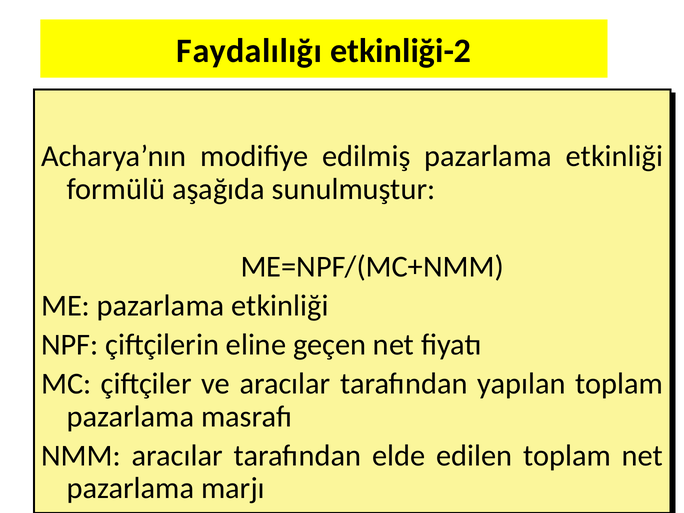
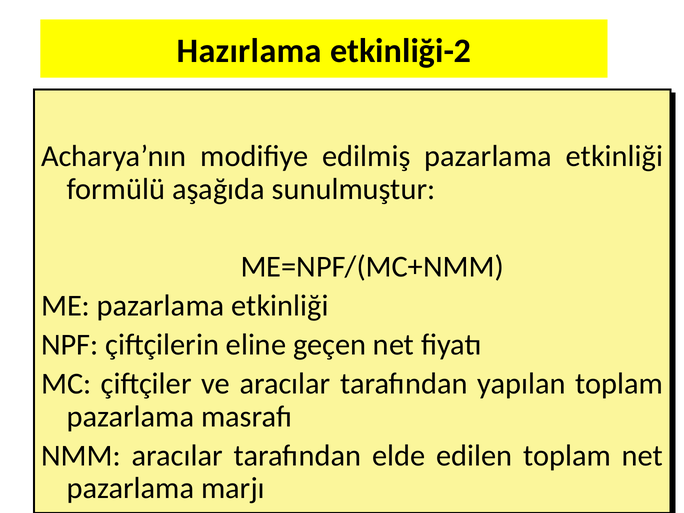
Faydalılığı: Faydalılığı -> Hazırlama (249, 51)
